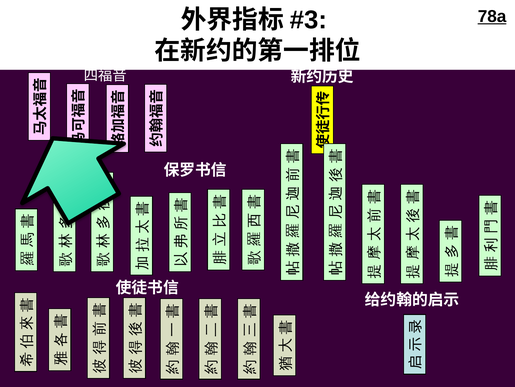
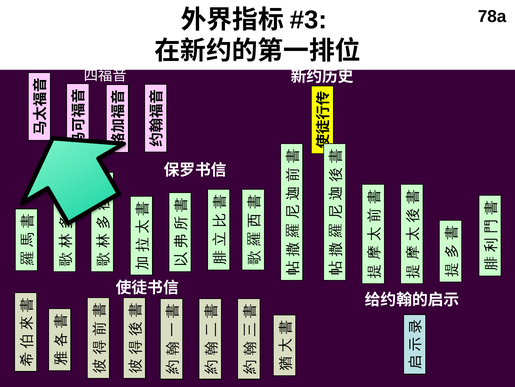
78a underline: present -> none (492, 17)
